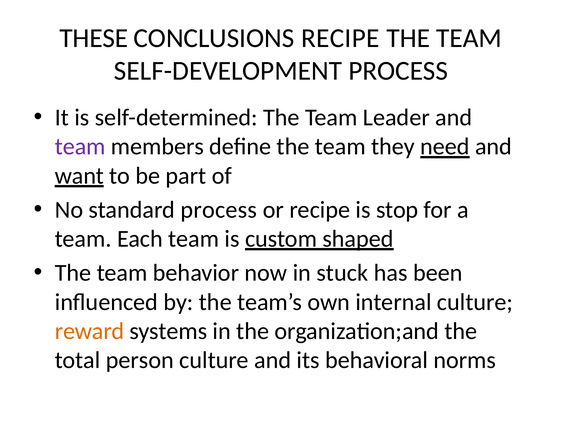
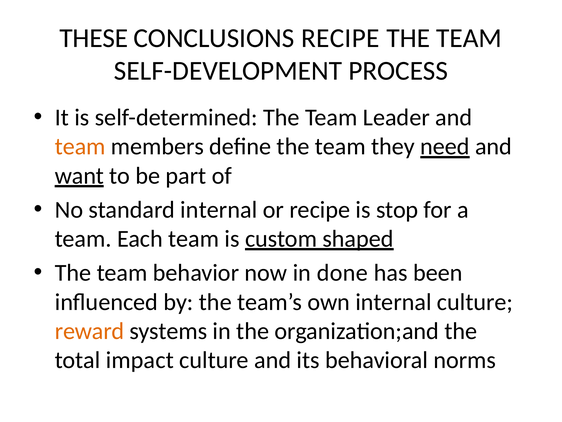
team colour: purple -> orange (80, 146)
standard process: process -> internal (219, 210)
stuck: stuck -> done (342, 273)
person: person -> impact (140, 360)
